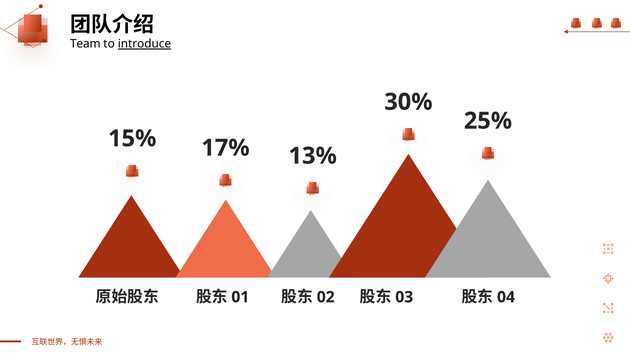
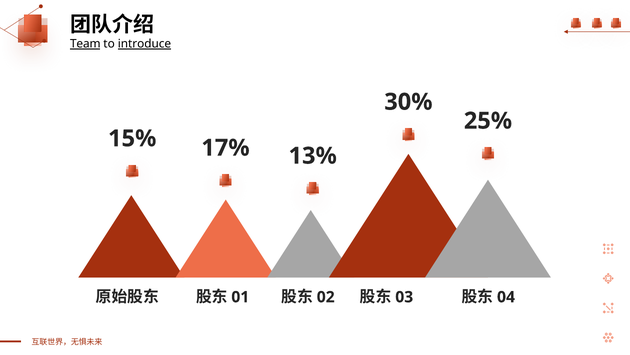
Team underline: none -> present (85, 44)
